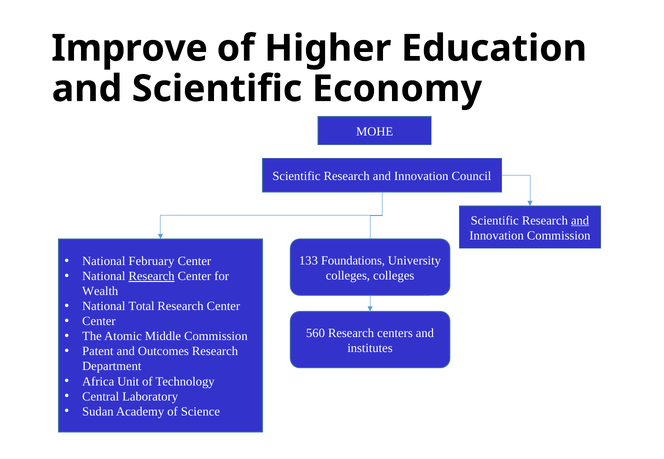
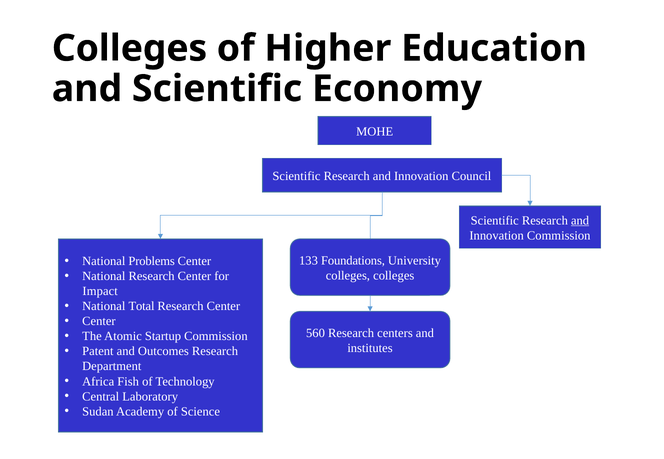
Improve: Improve -> Colleges (129, 48)
February: February -> Problems (152, 261)
Research underline: present -> none (152, 277)
Wealth: Wealth -> Impact (100, 292)
Middle: Middle -> Startup (163, 337)
Unit: Unit -> Fish (128, 382)
